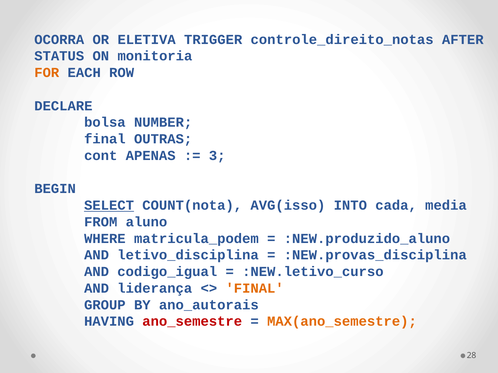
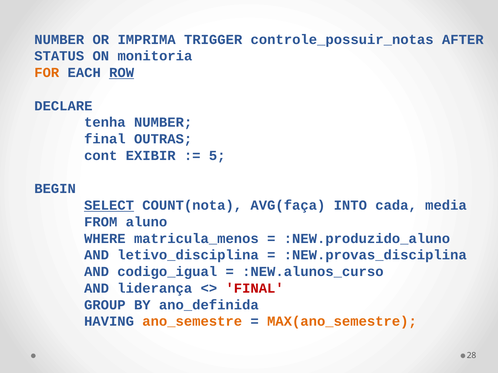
OCORRA: OCORRA -> NUMBER (59, 40)
ELETIVA: ELETIVA -> IMPRIMA (147, 40)
controle_direito_notas: controle_direito_notas -> controle_possuir_notas (342, 40)
ROW underline: none -> present (122, 73)
bolsa: bolsa -> tenha (105, 123)
APENAS: APENAS -> EXIBIR (151, 156)
3: 3 -> 5 (217, 156)
AVG(isso: AVG(isso -> AVG(faça (288, 206)
matricula_podem: matricula_podem -> matricula_menos (196, 239)
:NEW.letivo_curso: :NEW.letivo_curso -> :NEW.alunos_curso (313, 272)
FINAL colour: orange -> red (255, 289)
ano_autorais: ano_autorais -> ano_definida (209, 305)
ano_semestre colour: red -> orange (192, 322)
